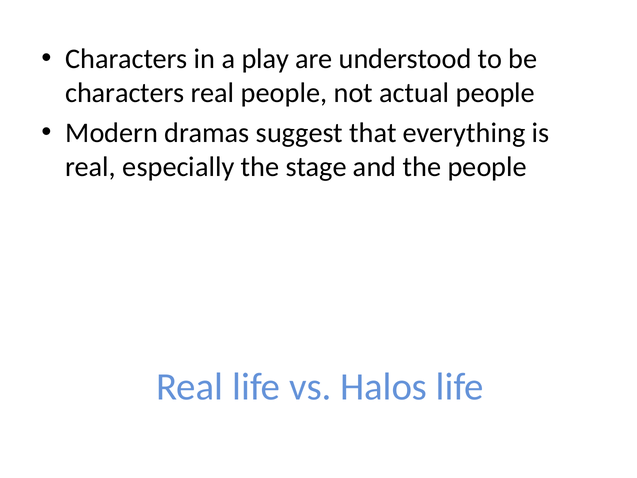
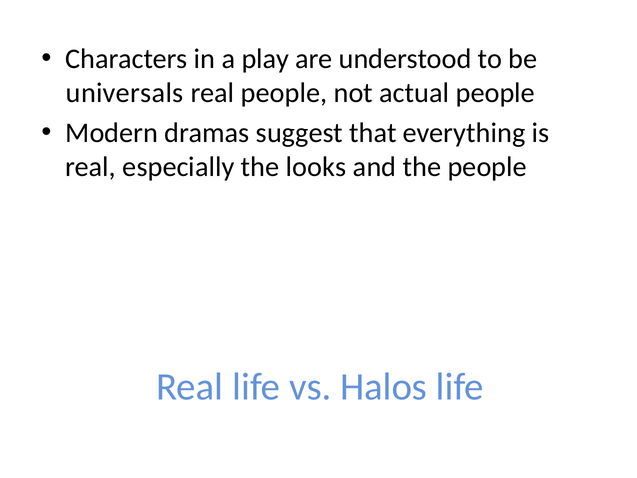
characters: characters -> universals (125, 93)
stage: stage -> looks (316, 167)
